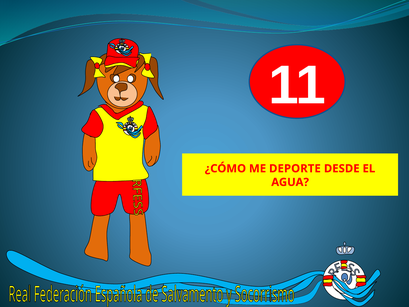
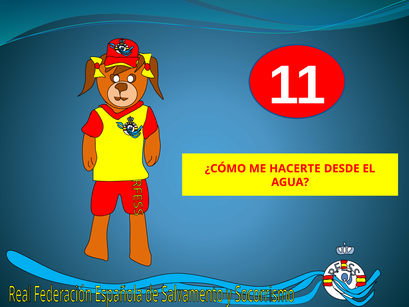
DEPORTE: DEPORTE -> HACERTE (295, 168)
